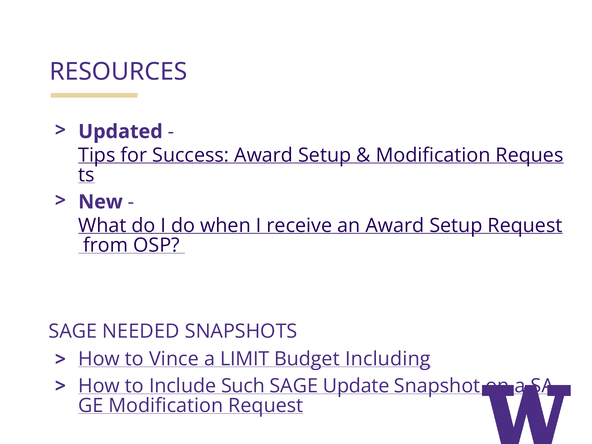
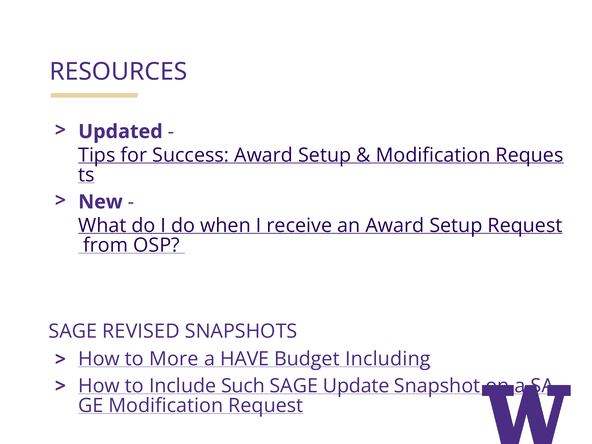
NEEDED: NEEDED -> REVISED (141, 331)
Vince: Vince -> More (174, 359)
LIMIT: LIMIT -> HAVE (245, 359)
